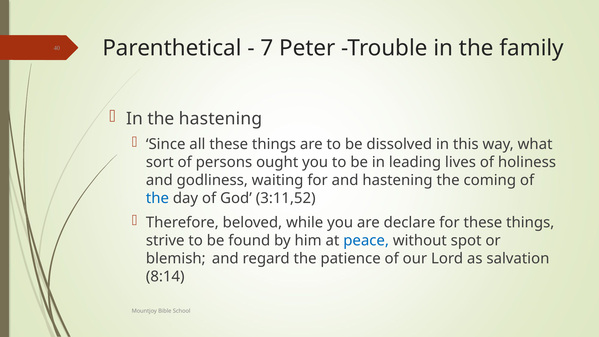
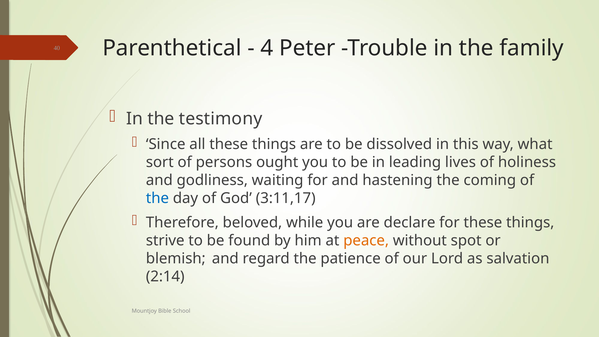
7: 7 -> 4 (267, 48)
the hastening: hastening -> testimony (221, 119)
3:11,52: 3:11,52 -> 3:11,17 (286, 198)
peace colour: blue -> orange (366, 240)
8:14: 8:14 -> 2:14 (165, 276)
